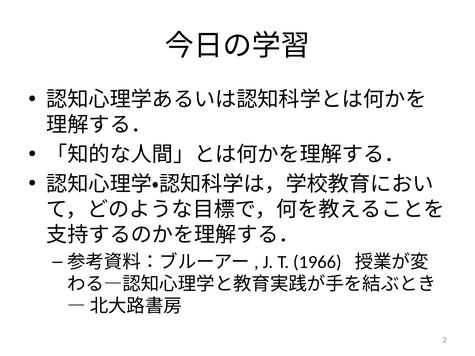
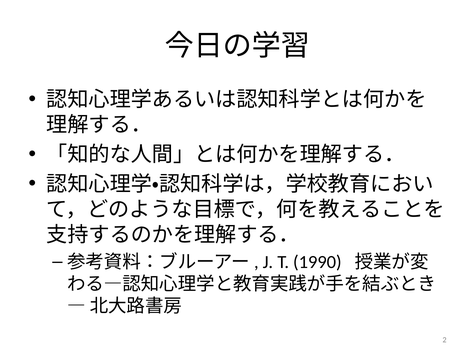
1966: 1966 -> 1990 (318, 262)
